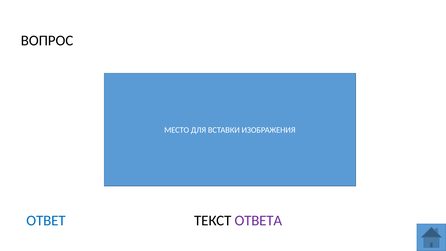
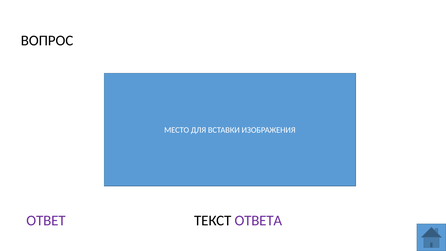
ОТВЕТ colour: blue -> purple (46, 220)
